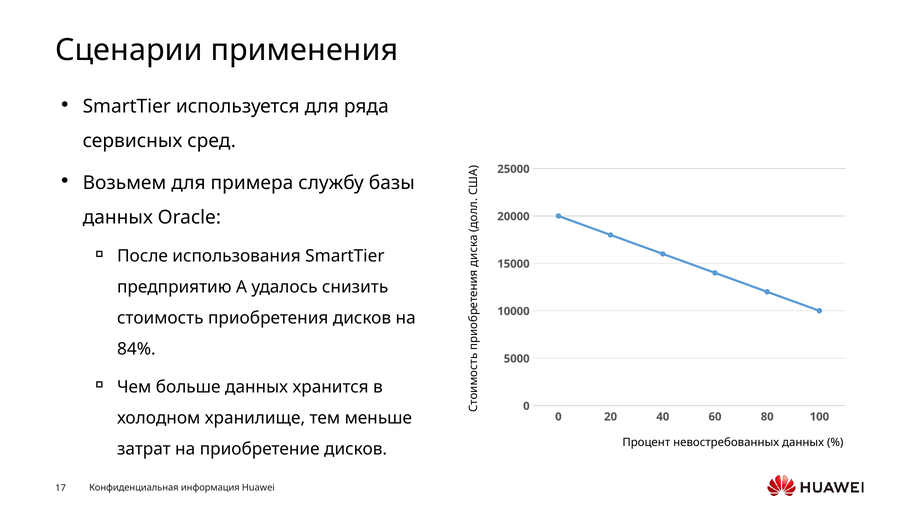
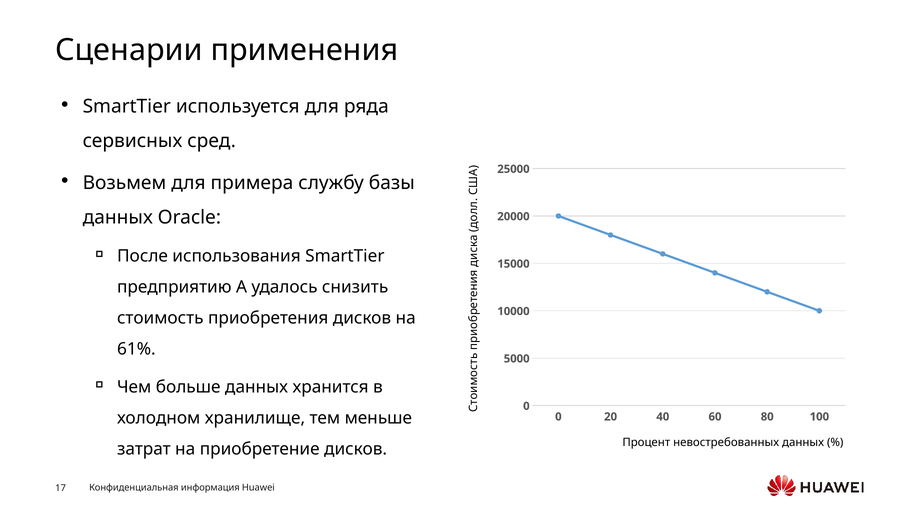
84%: 84% -> 61% (136, 349)
